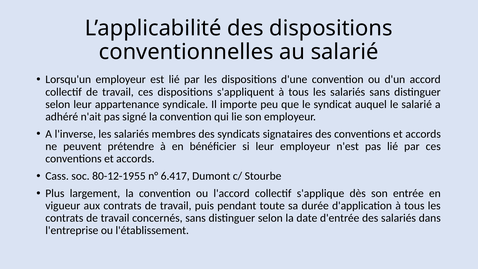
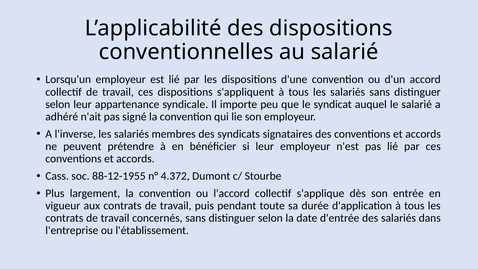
80-12-1955: 80-12-1955 -> 88-12-1955 (119, 176)
6.417: 6.417 -> 4.372 (175, 176)
